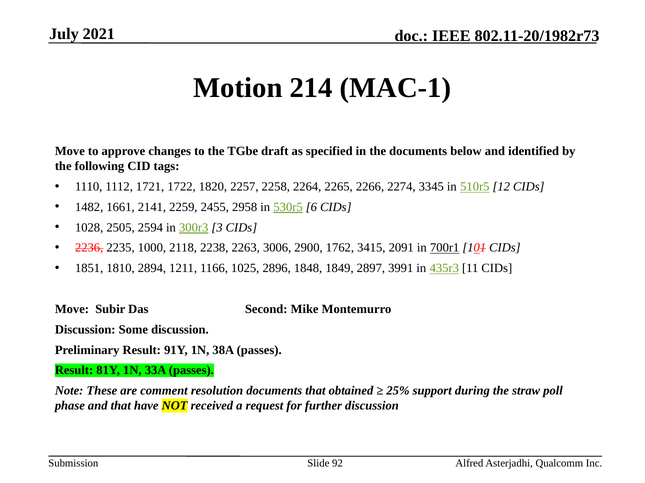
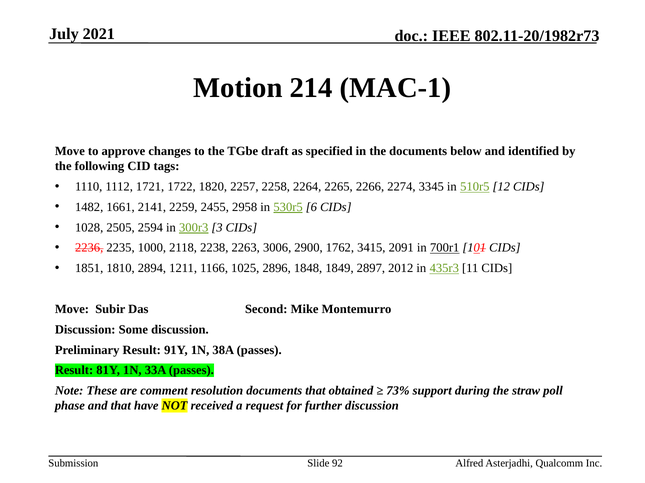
3991: 3991 -> 2012 (401, 269)
25%: 25% -> 73% (398, 391)
